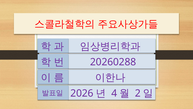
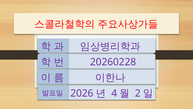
20260288: 20260288 -> 20260228 (113, 62)
